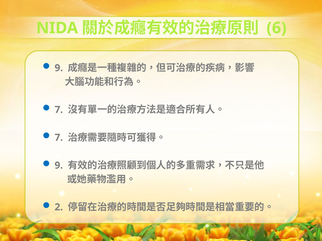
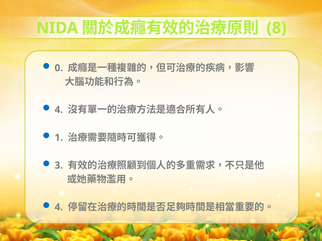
6: 6 -> 8 (277, 28)
9: 9 -> 0 (59, 68)
7: 7 -> 4 (59, 110)
7: 7 -> 1 (59, 138)
9: 9 -> 3 (59, 166)
2: 2 -> 4 (59, 208)
